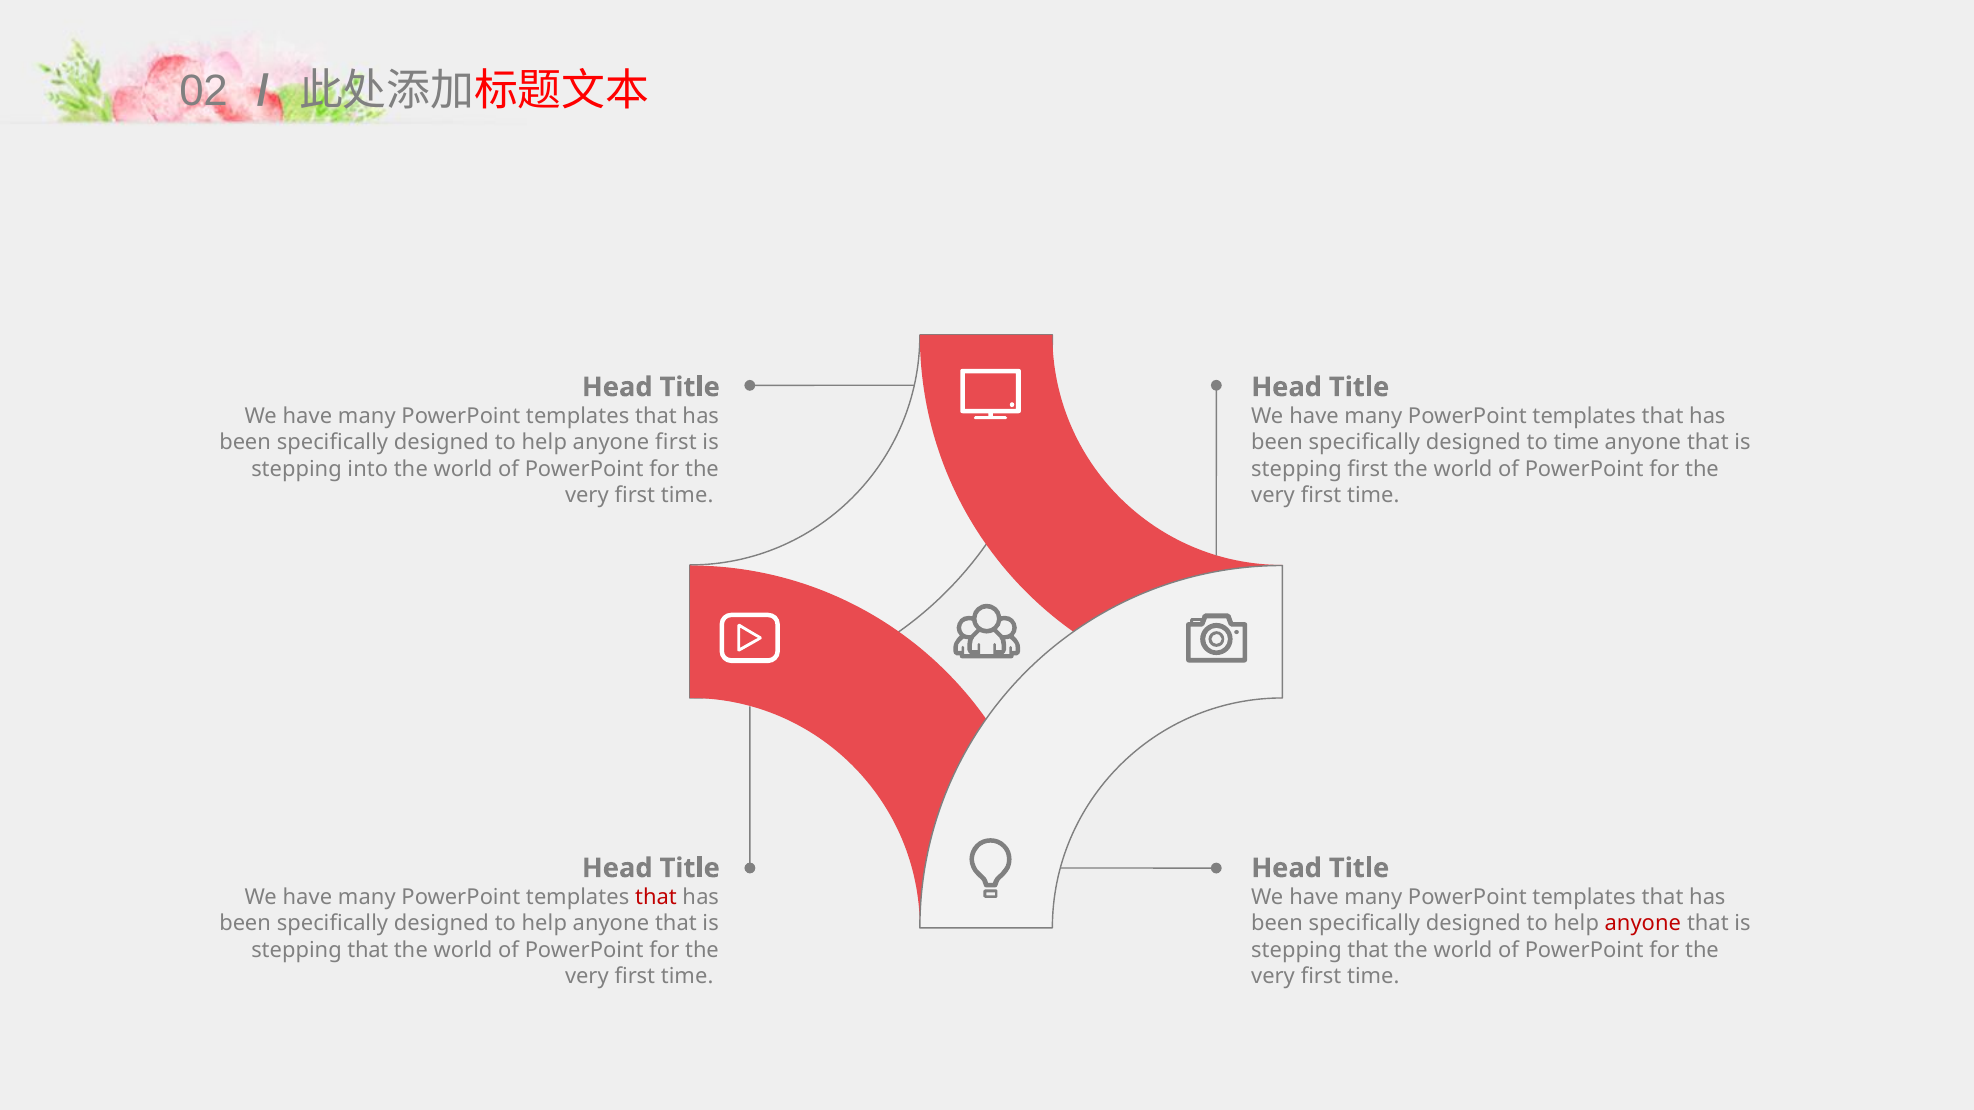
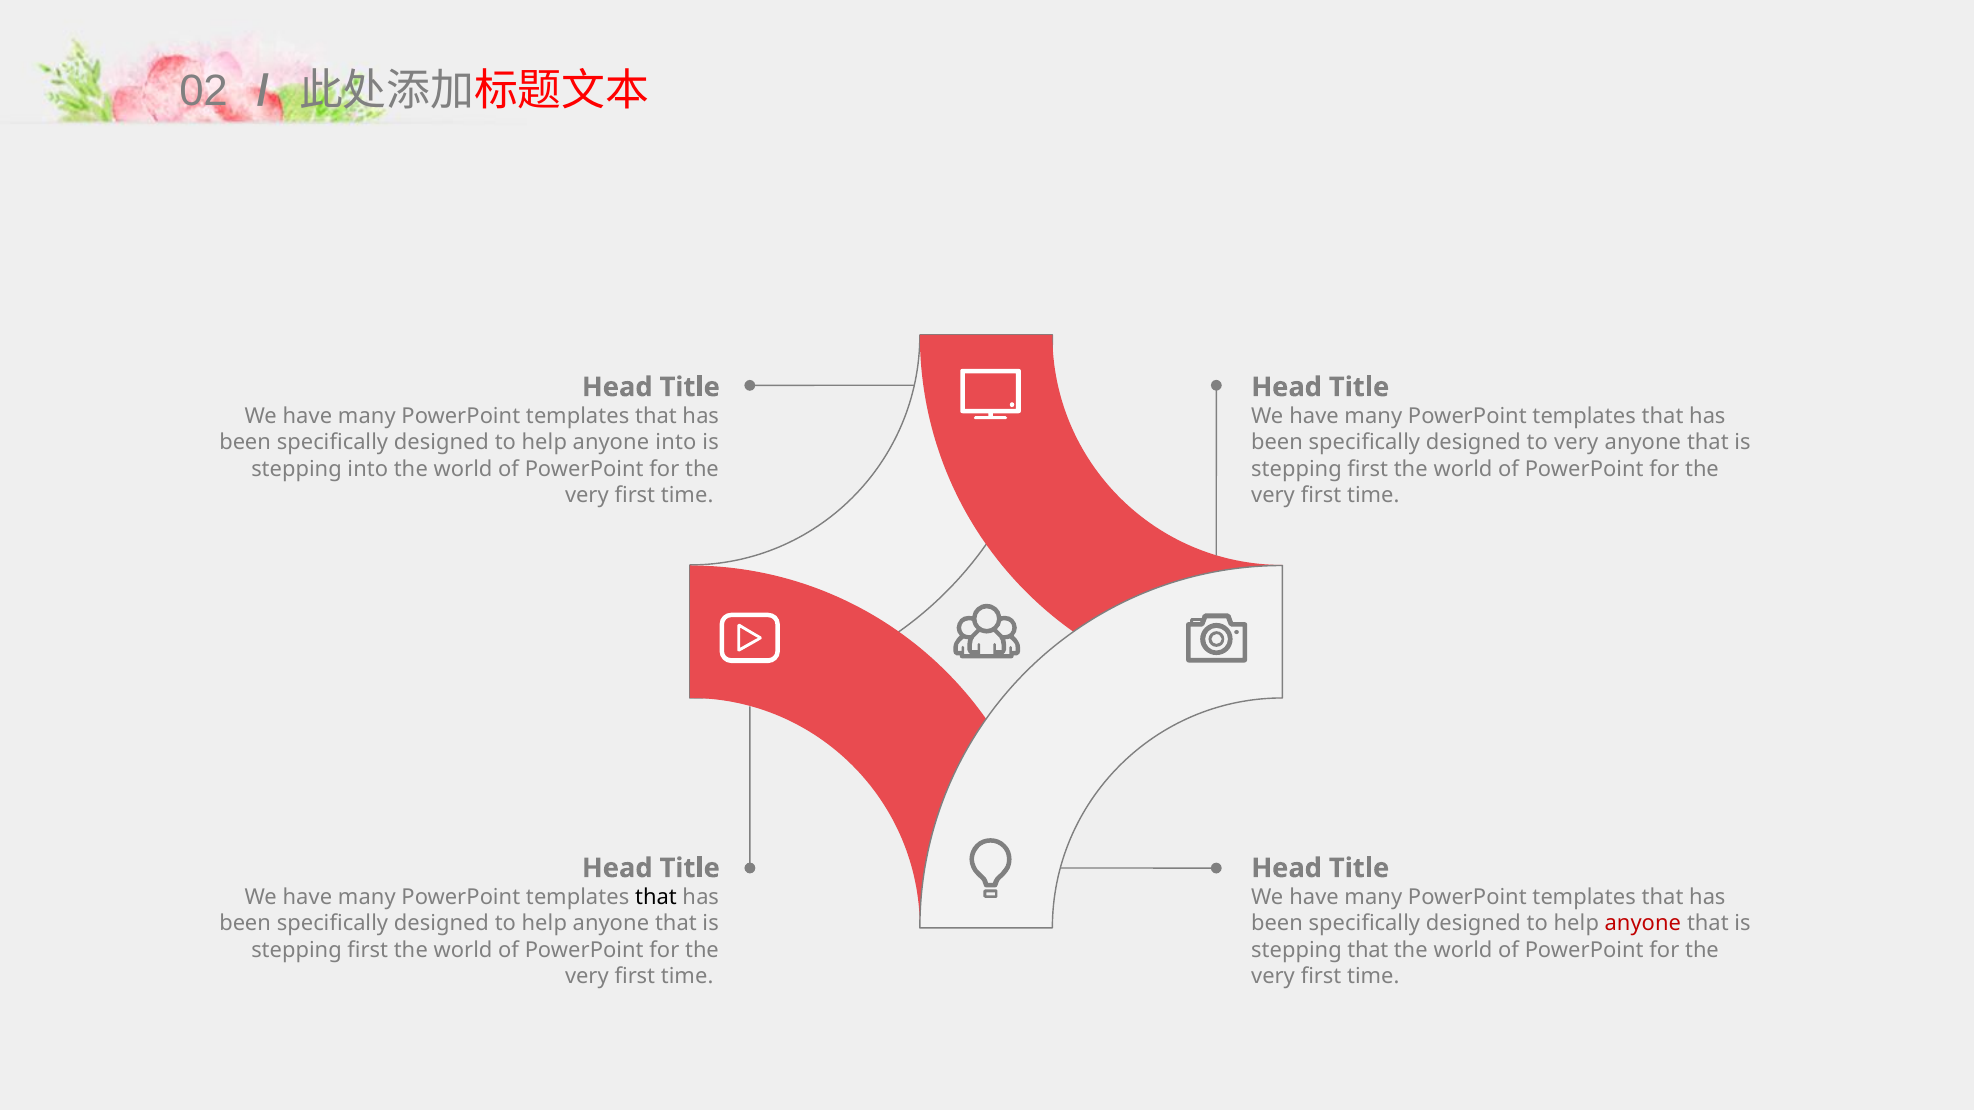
anyone first: first -> into (676, 443)
to time: time -> very (1576, 443)
that colour: red -> black (656, 898)
that: that -> first (368, 950)
